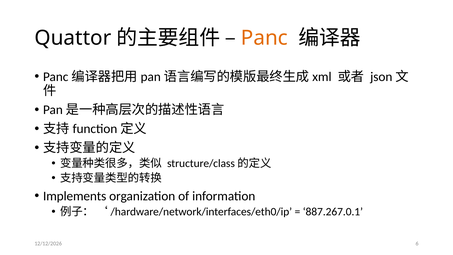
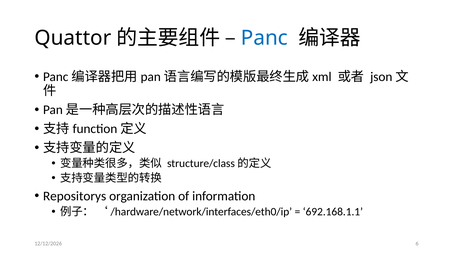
Panc colour: orange -> blue (264, 38)
Implements: Implements -> Repositorys (75, 196)
887.267.0.1: 887.267.0.1 -> 692.168.1.1 (333, 212)
